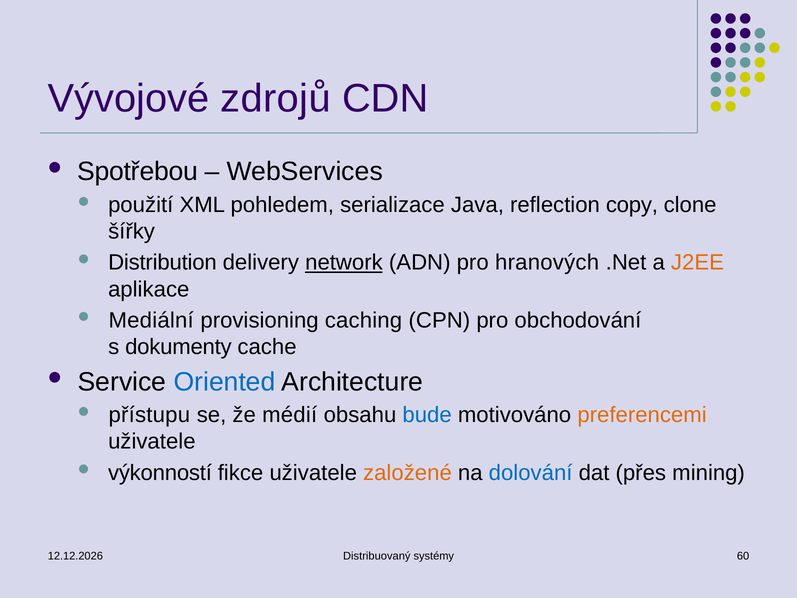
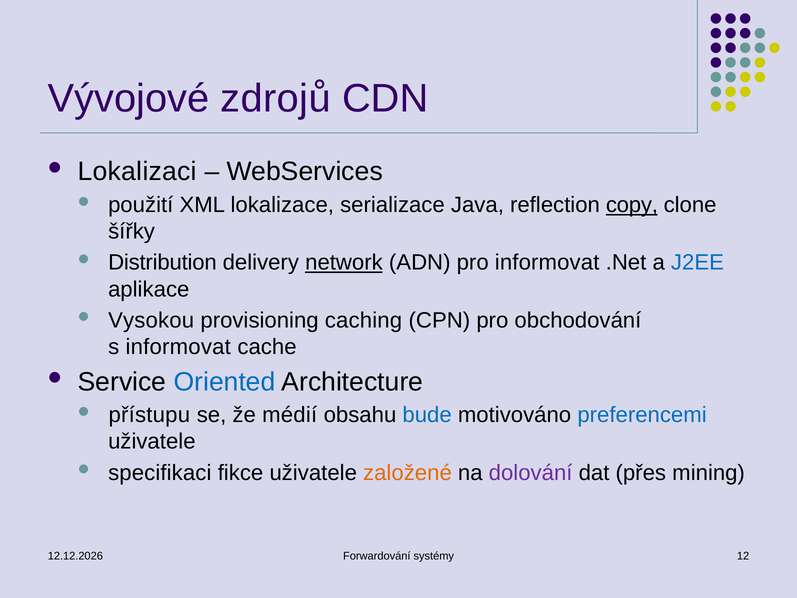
Spotřebou: Spotřebou -> Lokalizaci (137, 172)
pohledem: pohledem -> lokalizace (282, 205)
copy underline: none -> present (632, 205)
pro hranových: hranových -> informovat (547, 263)
J2EE colour: orange -> blue (697, 263)
Mediální: Mediální -> Vysokou (151, 320)
s dokumenty: dokumenty -> informovat (178, 347)
preferencemi colour: orange -> blue (642, 415)
výkonností: výkonností -> specifikaci (160, 472)
dolování colour: blue -> purple (531, 472)
Distribuovaný: Distribuovaný -> Forwardování (377, 556)
60: 60 -> 12 (743, 556)
